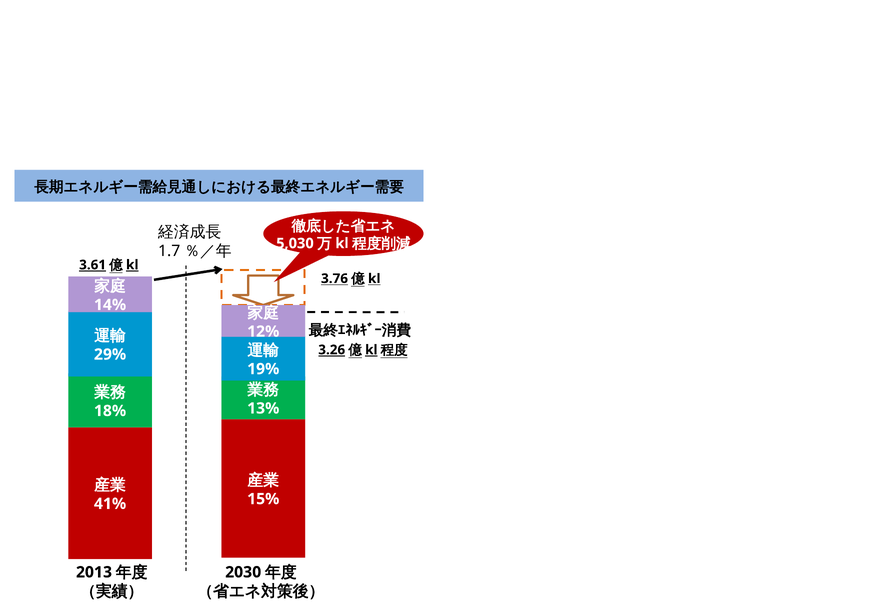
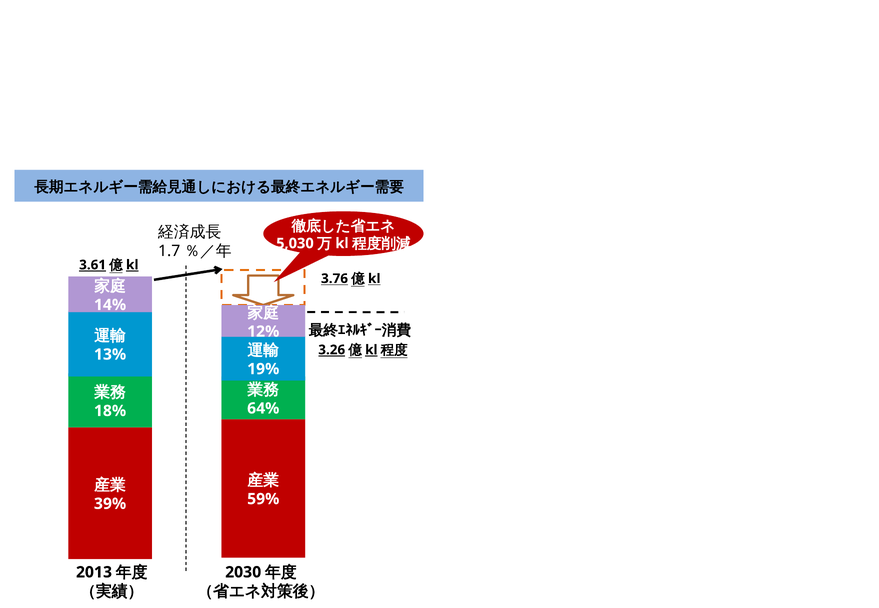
29%: 29% -> 13% (110, 355)
13%: 13% -> 64% (263, 409)
15%: 15% -> 59% (263, 499)
41%: 41% -> 39% (110, 504)
